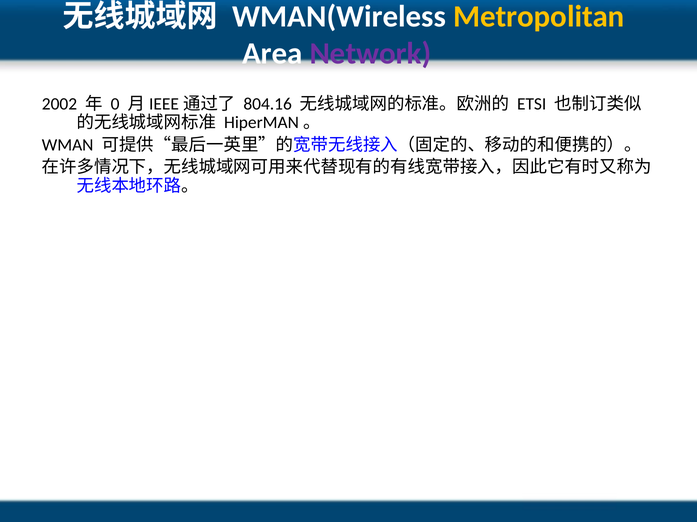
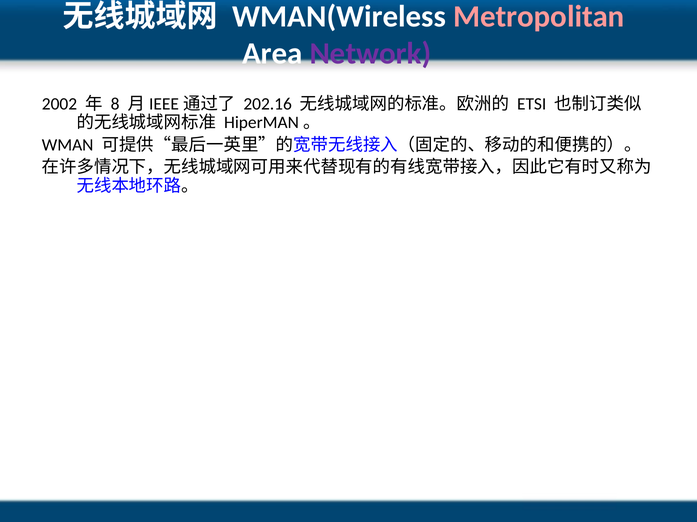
Metropolitan colour: yellow -> pink (539, 17)
0: 0 -> 8 (115, 104)
804.16: 804.16 -> 202.16 (268, 104)
